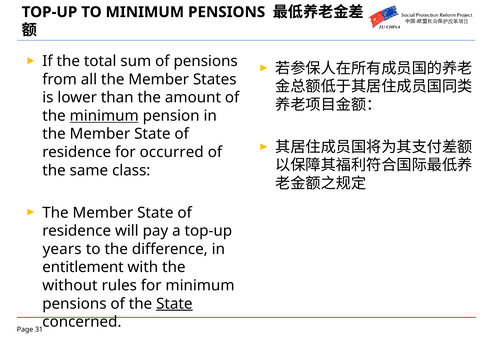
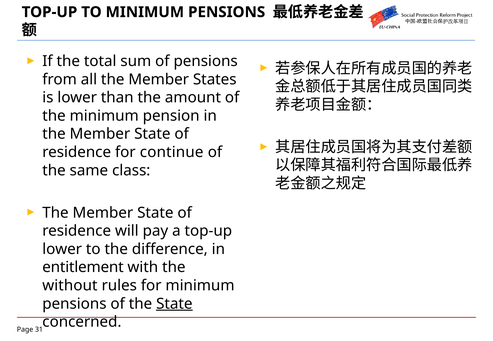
minimum underline: present -> none (104, 116)
occurred: occurred -> continue (172, 152)
years: years -> lower (62, 249)
